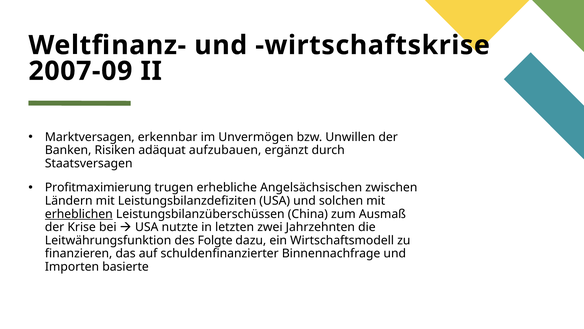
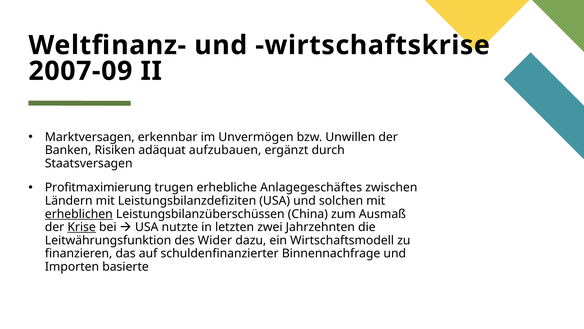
Angelsächsischen: Angelsächsischen -> Anlagegeschäftes (311, 187)
Krise underline: none -> present (82, 227)
Folgte: Folgte -> Wider (215, 240)
